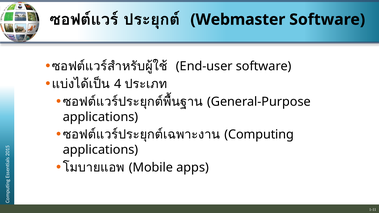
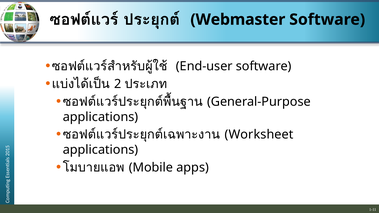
4: 4 -> 2 (118, 84)
Computing: Computing -> Worksheet (259, 135)
